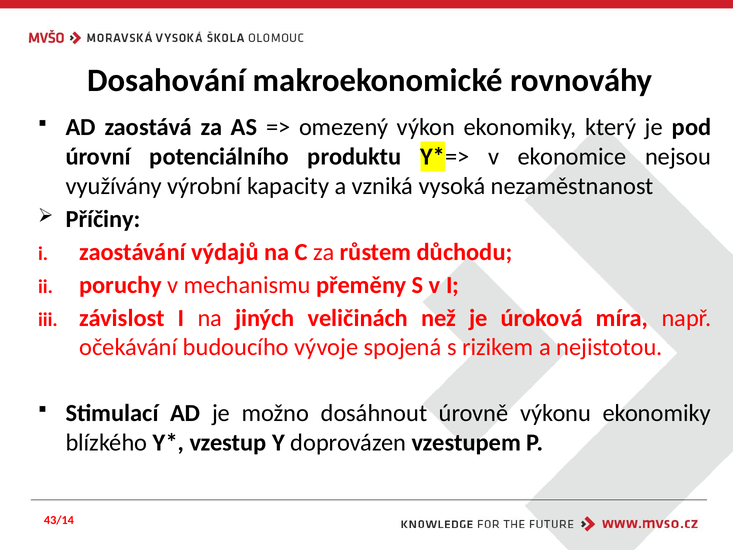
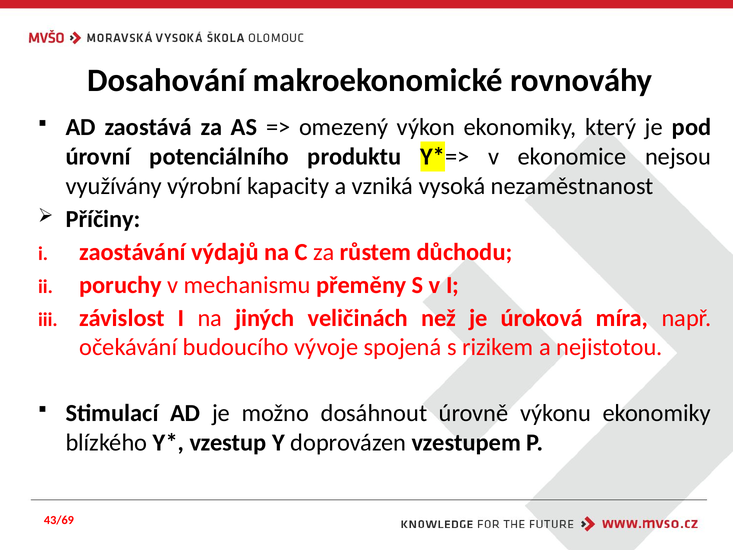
43/14: 43/14 -> 43/69 (59, 520)
